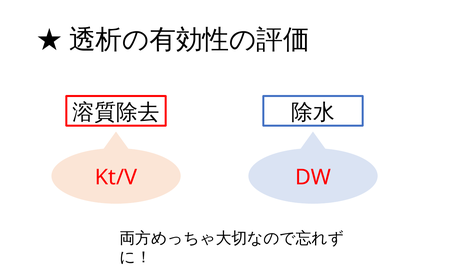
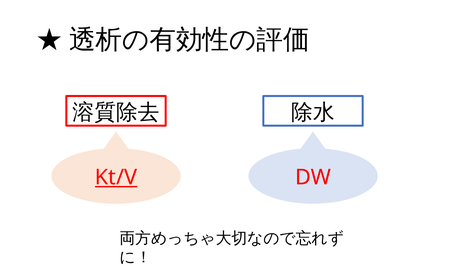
Kt/V underline: none -> present (116, 177)
